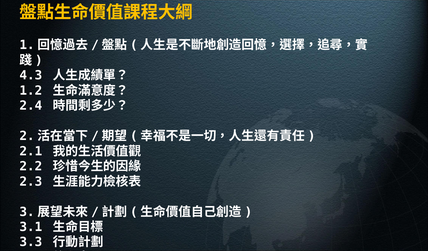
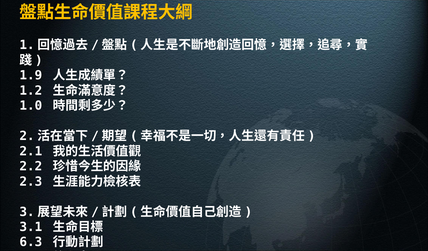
4.3: 4.3 -> 1.9 (31, 75)
2.4: 2.4 -> 1.0 (31, 106)
3.3: 3.3 -> 6.3 (31, 242)
